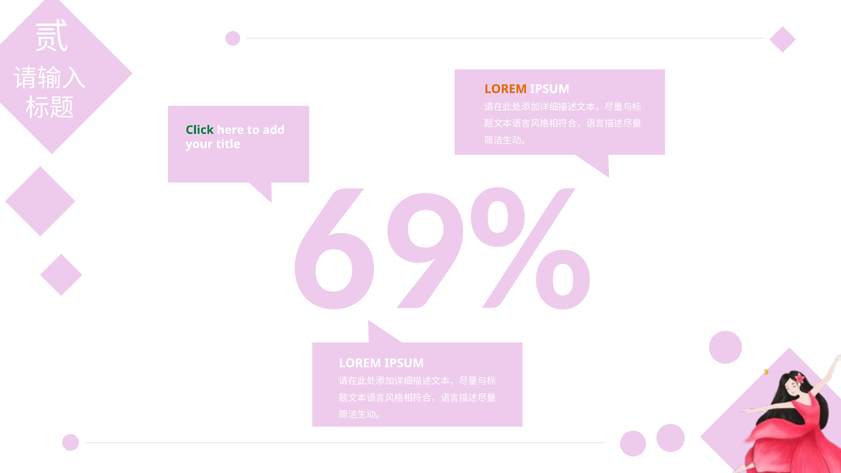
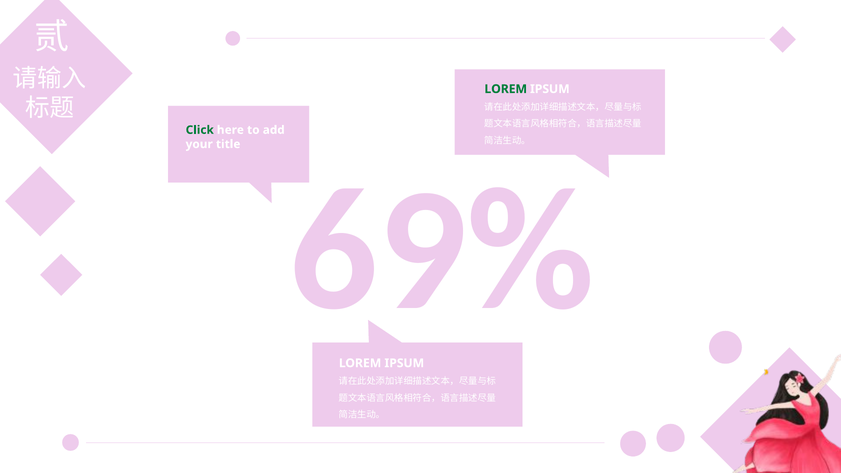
LOREM colour: orange -> green (506, 89)
